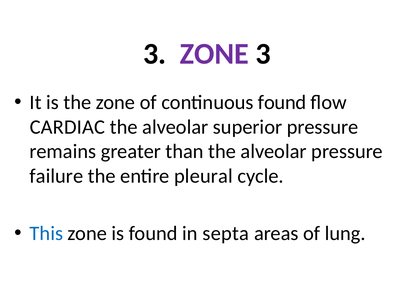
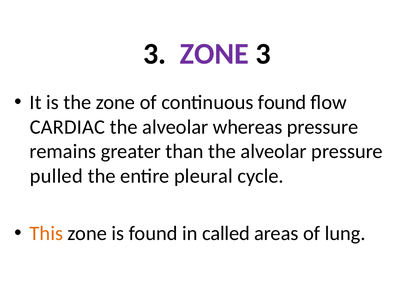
superior: superior -> whereas (248, 127)
failure: failure -> pulled (56, 176)
This colour: blue -> orange (46, 233)
septa: septa -> called (226, 233)
